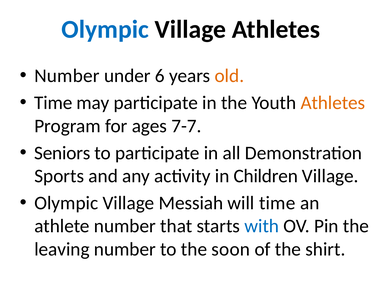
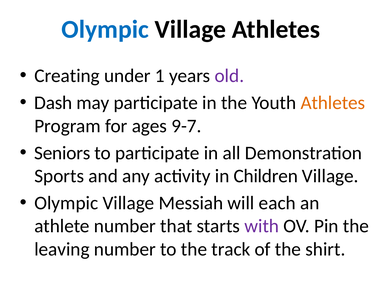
Number: Number -> Creating (67, 76)
6: 6 -> 1 (160, 76)
old colour: orange -> purple (229, 76)
Time: Time -> Dash (53, 103)
7-7: 7-7 -> 9-7 (186, 126)
will time: time -> each (277, 203)
with colour: blue -> purple (262, 226)
soon: soon -> track (231, 249)
